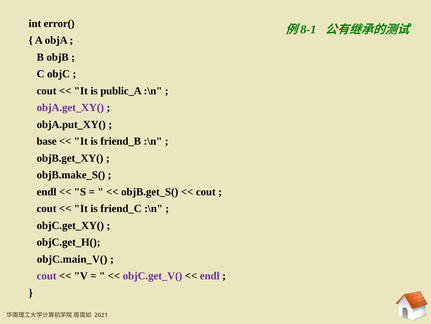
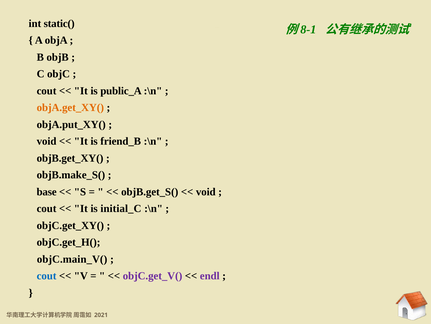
error(: error( -> static( (59, 23)
objA.get_XY( colour: purple -> orange (70, 107)
base: base -> void (47, 141)
endl: endl -> base (47, 191)
cout: cout -> void (206, 191)
friend_C: friend_C -> initial_C (121, 208)
cout colour: purple -> blue (47, 275)
